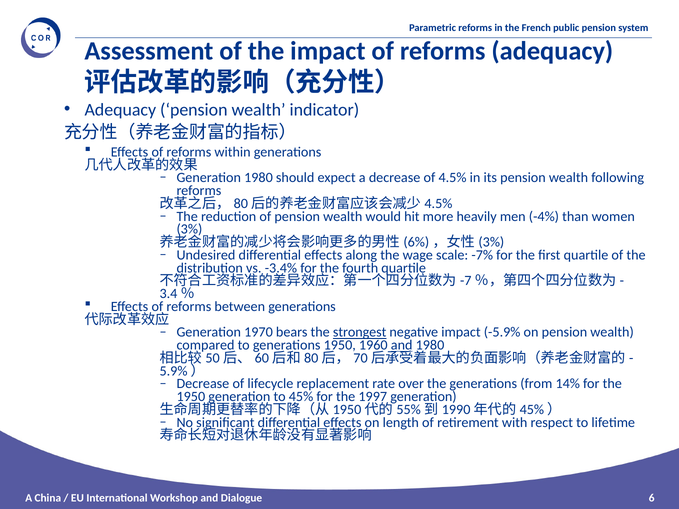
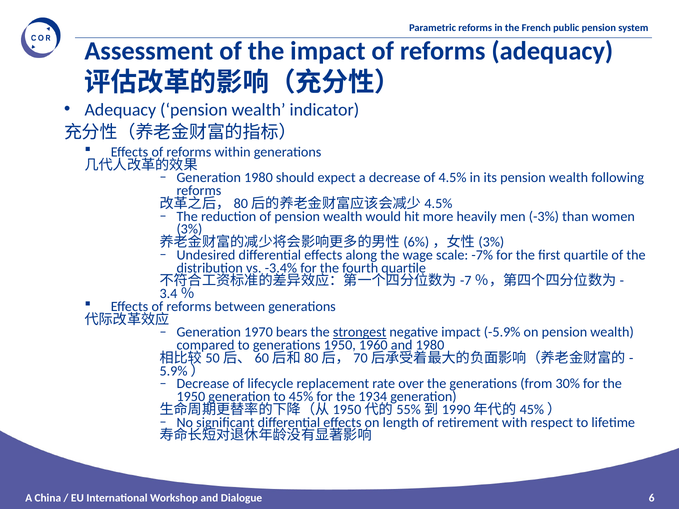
-4%: -4% -> -3% (544, 216)
and underline: present -> none (402, 345)
14%: 14% -> 30% (568, 384)
1997: 1997 -> 1934 (373, 397)
